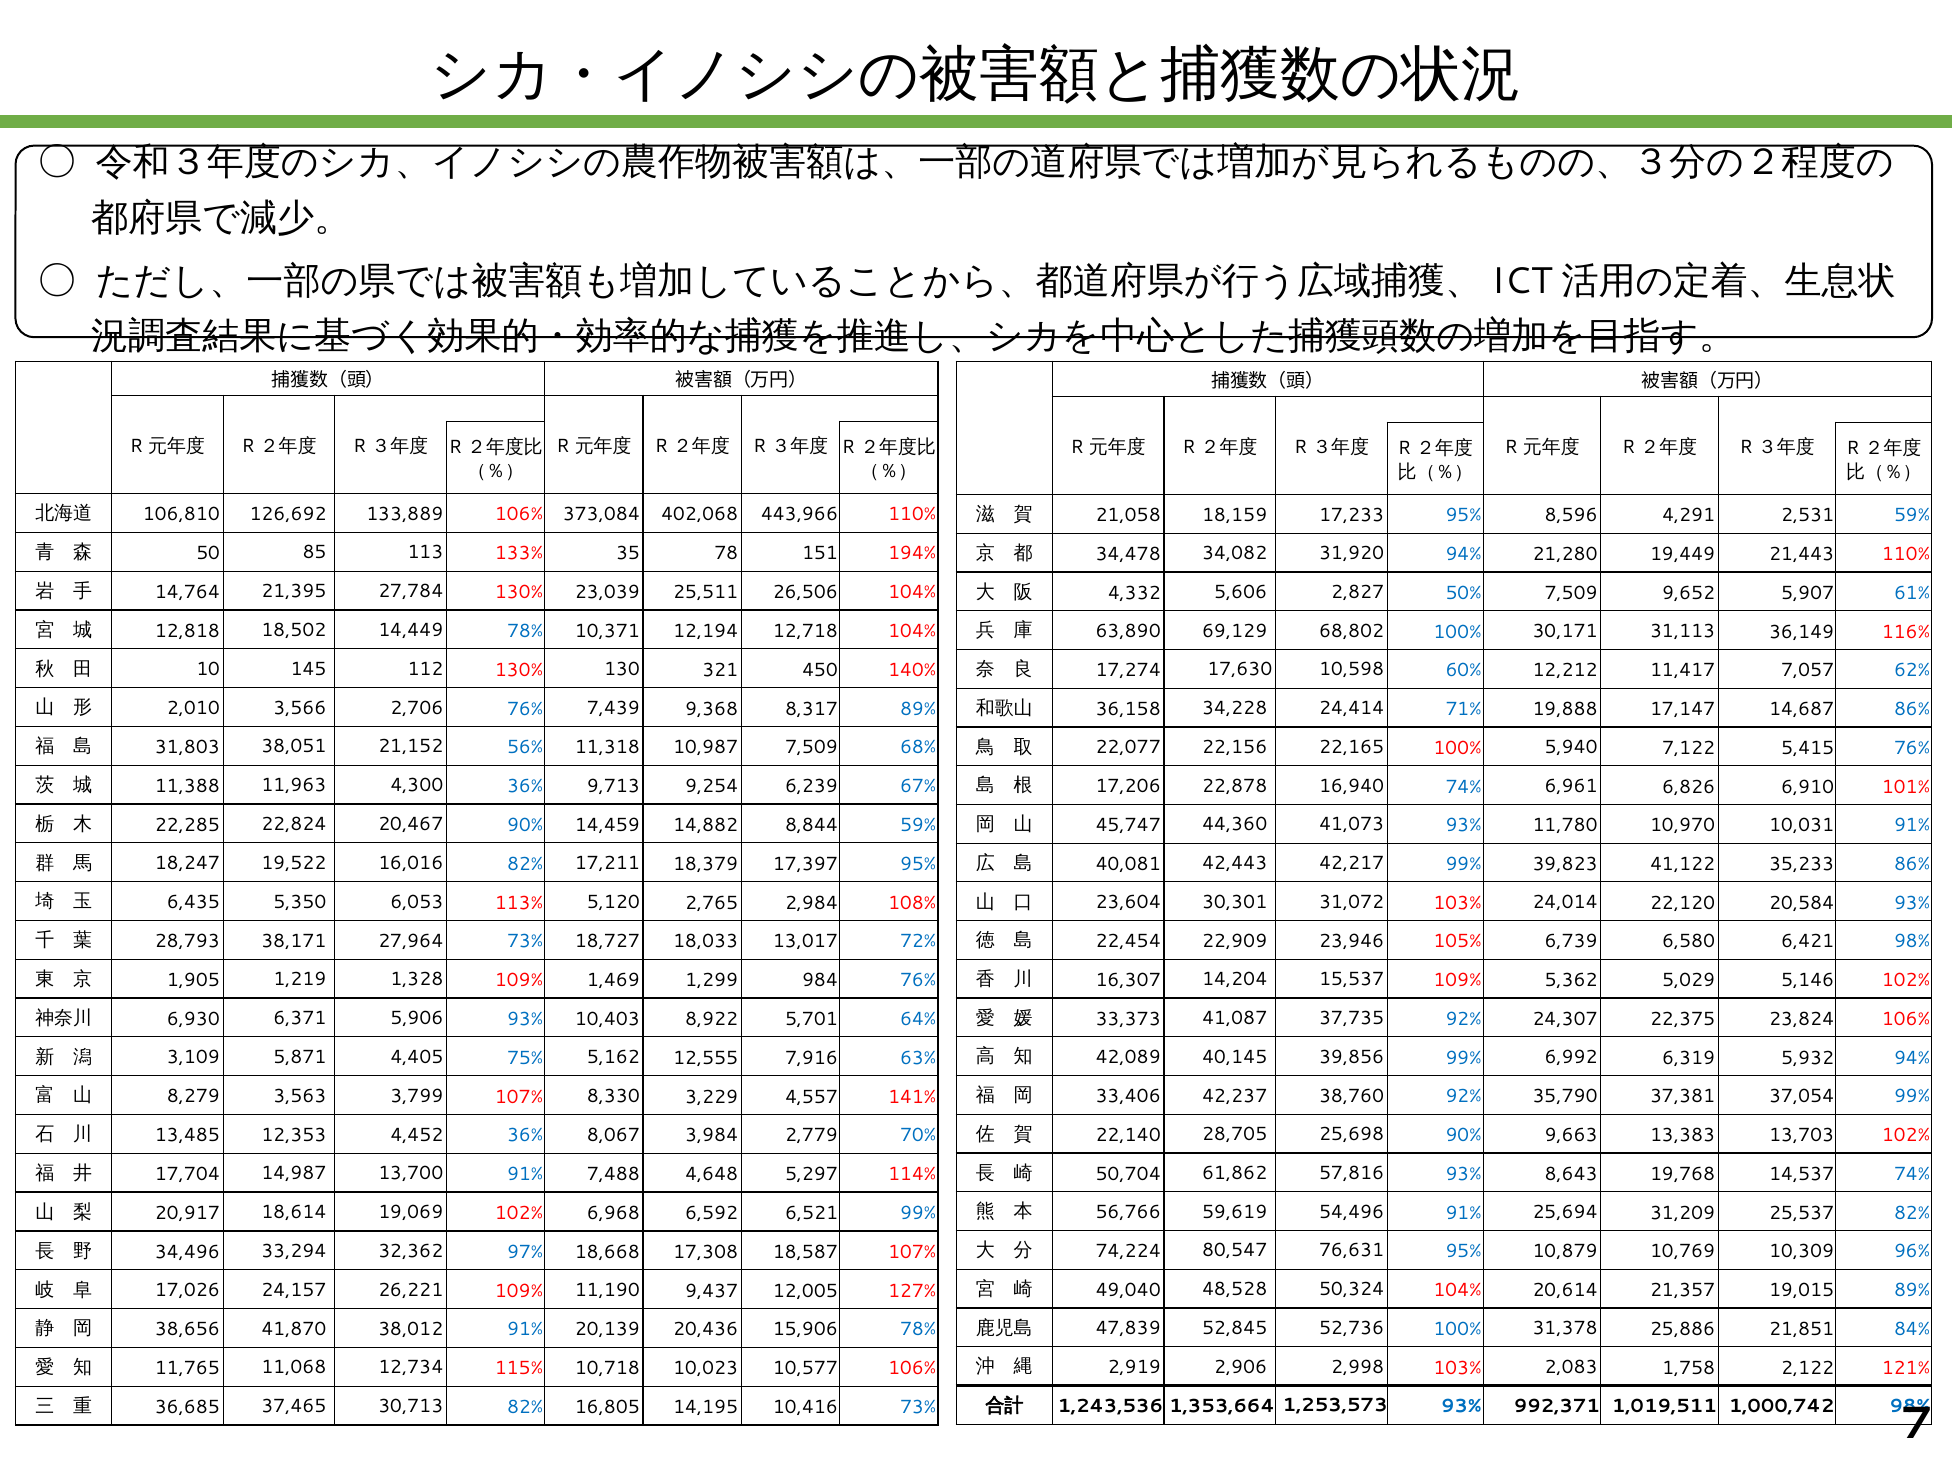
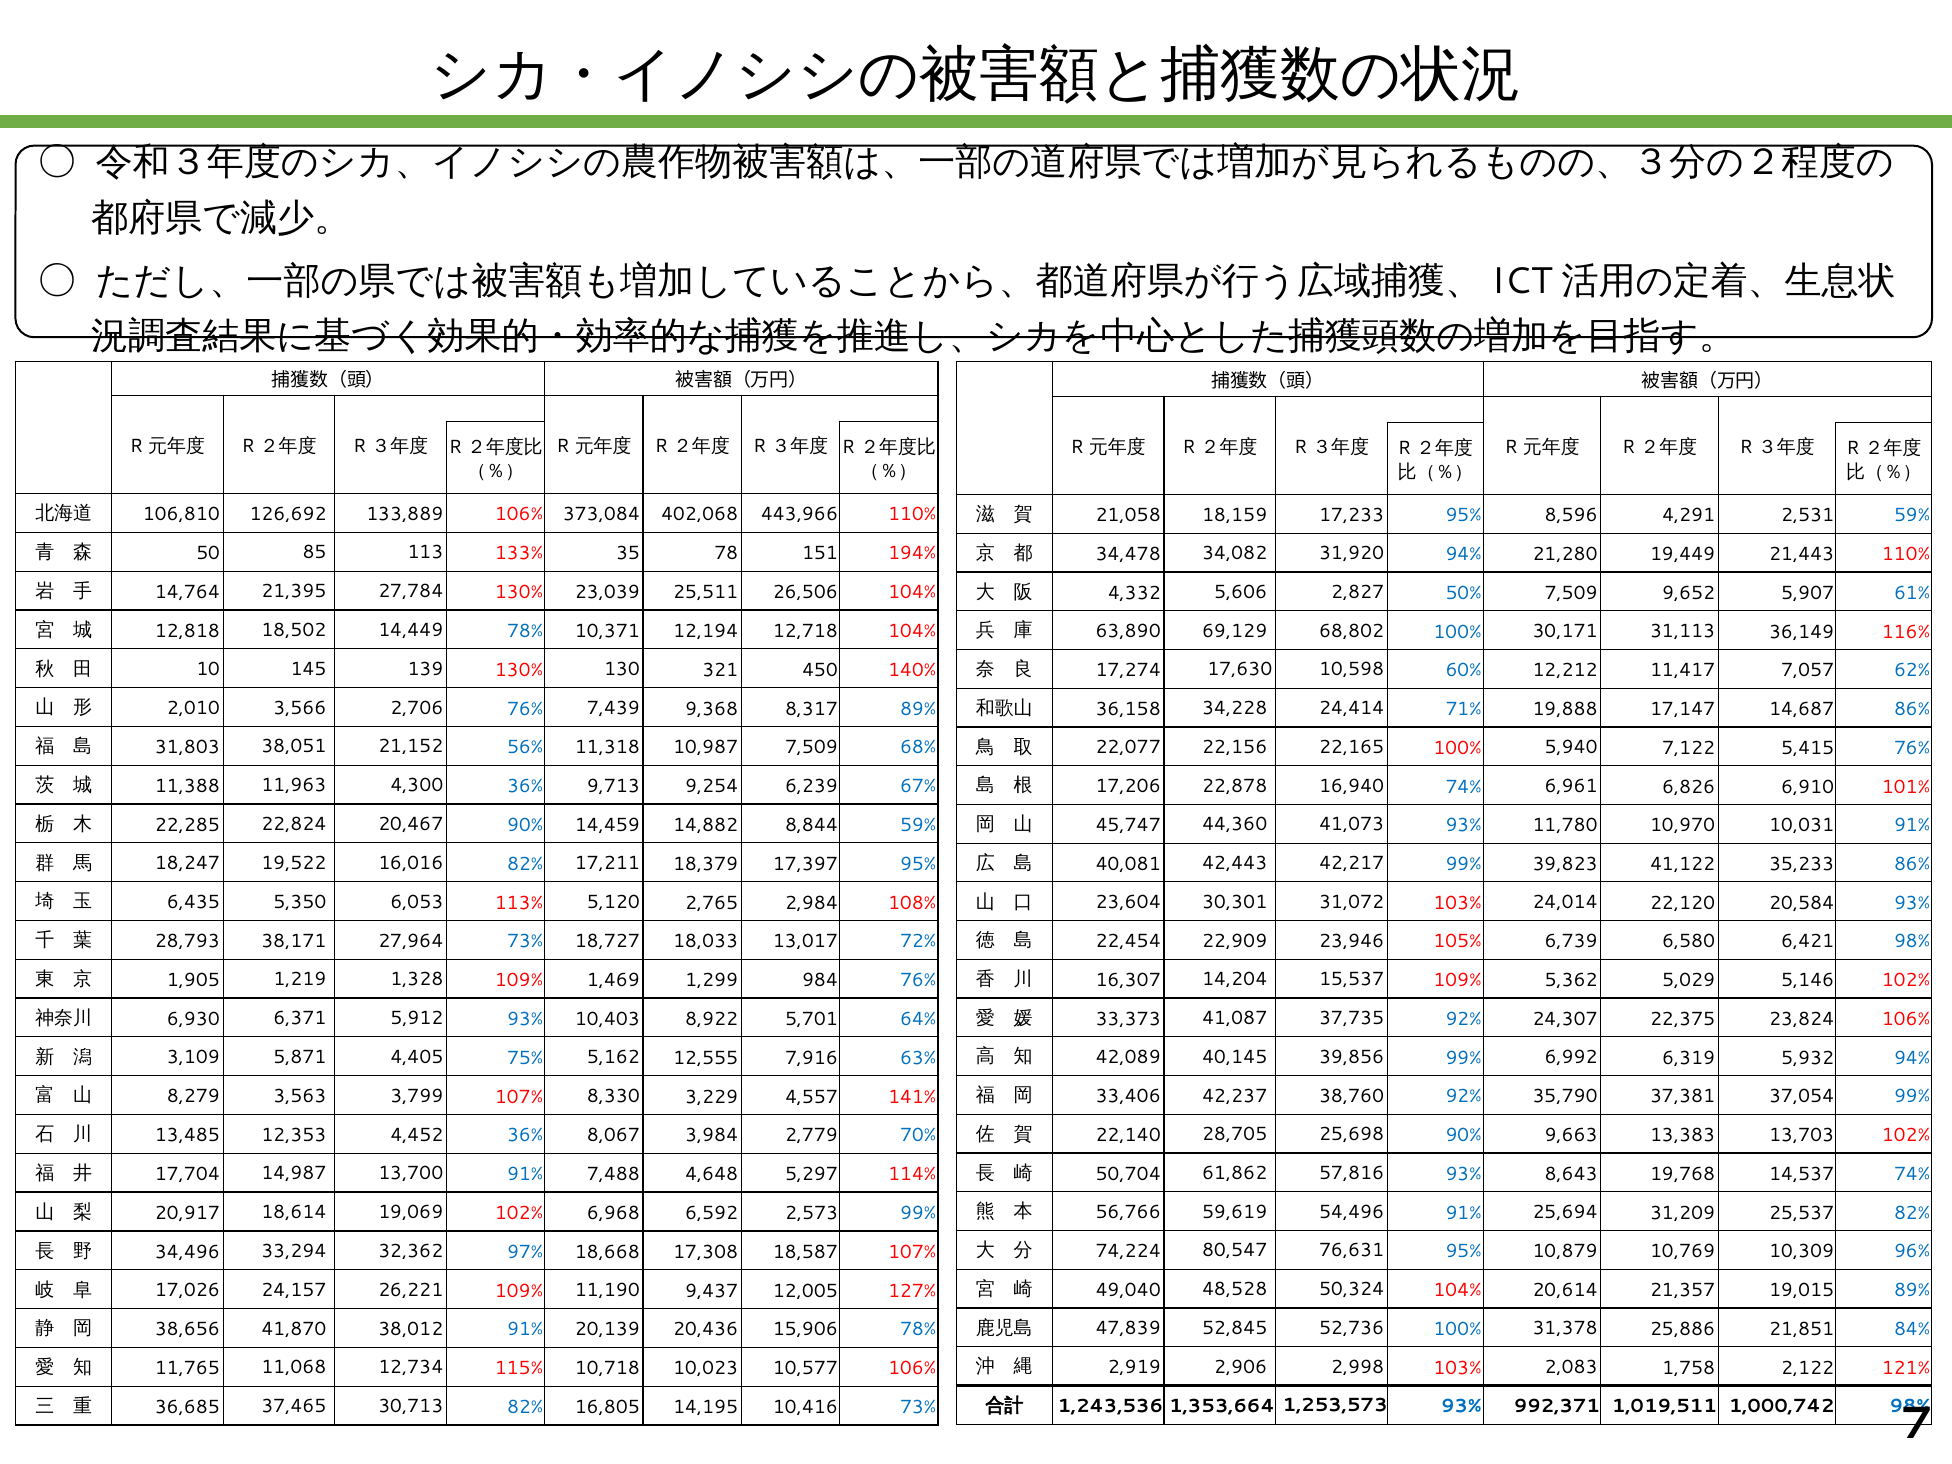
112: 112 -> 139 (425, 669)
5,906: 5,906 -> 5,912 (417, 1018)
6,521: 6,521 -> 2,573 (812, 1213)
